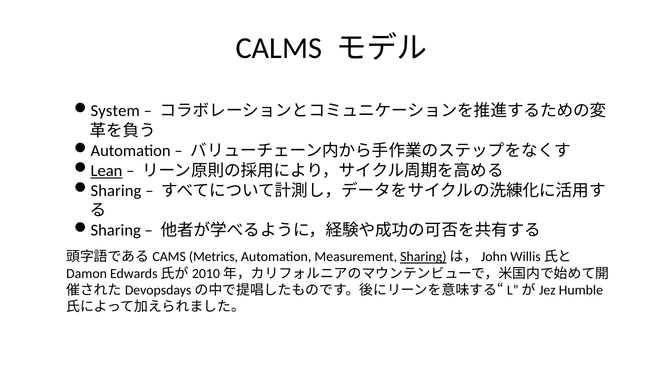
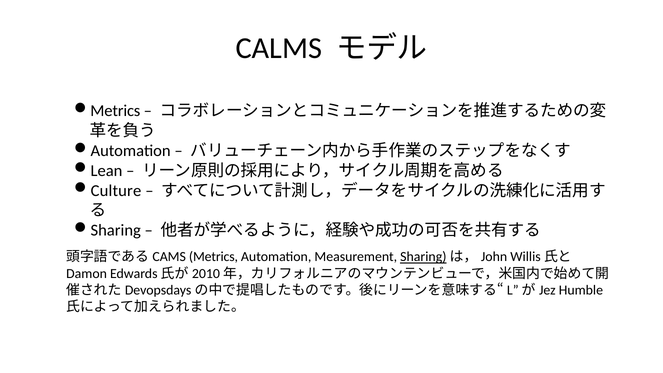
System: System -> Metrics (115, 111)
Lean underline: present -> none (107, 171)
Sharing: Sharing -> Culture (116, 191)
